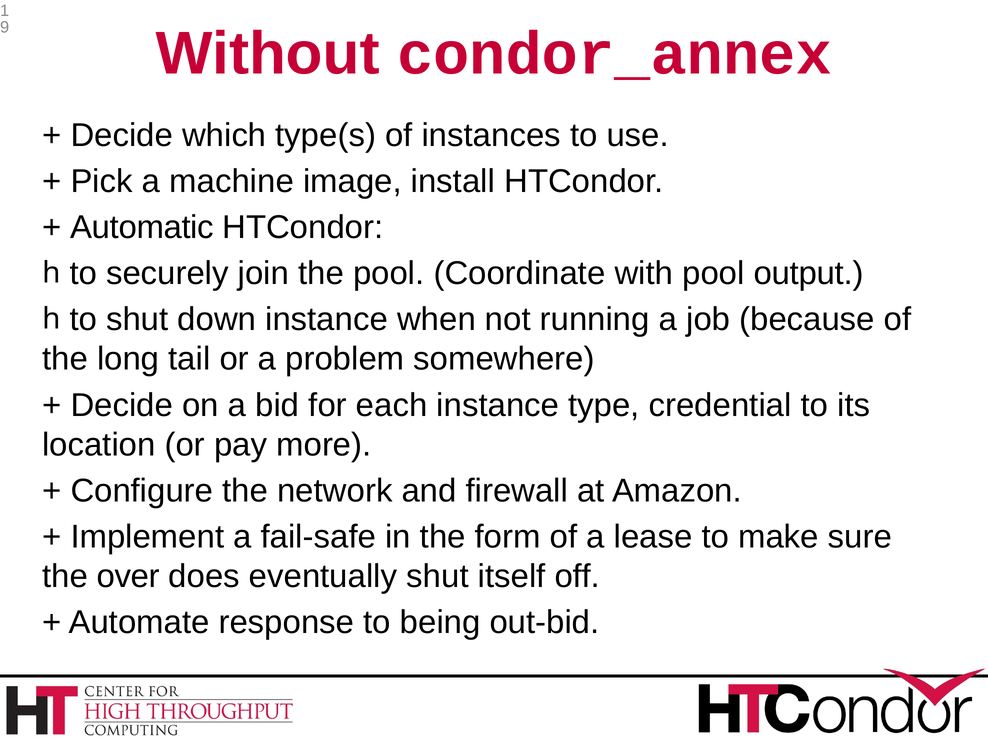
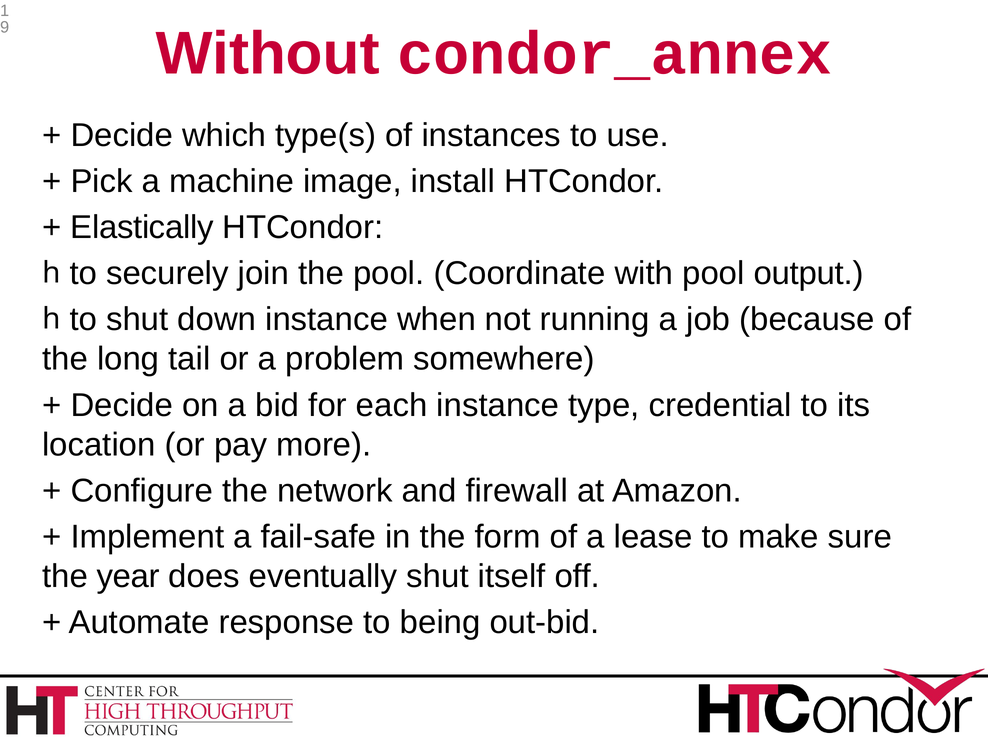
Automatic: Automatic -> Elastically (142, 227)
over: over -> year (128, 576)
